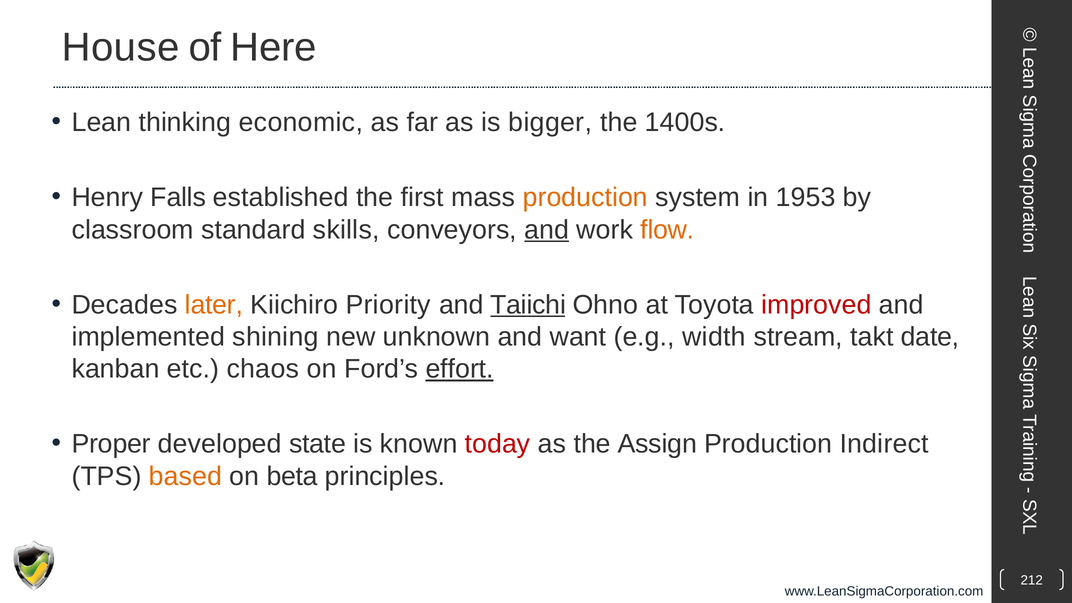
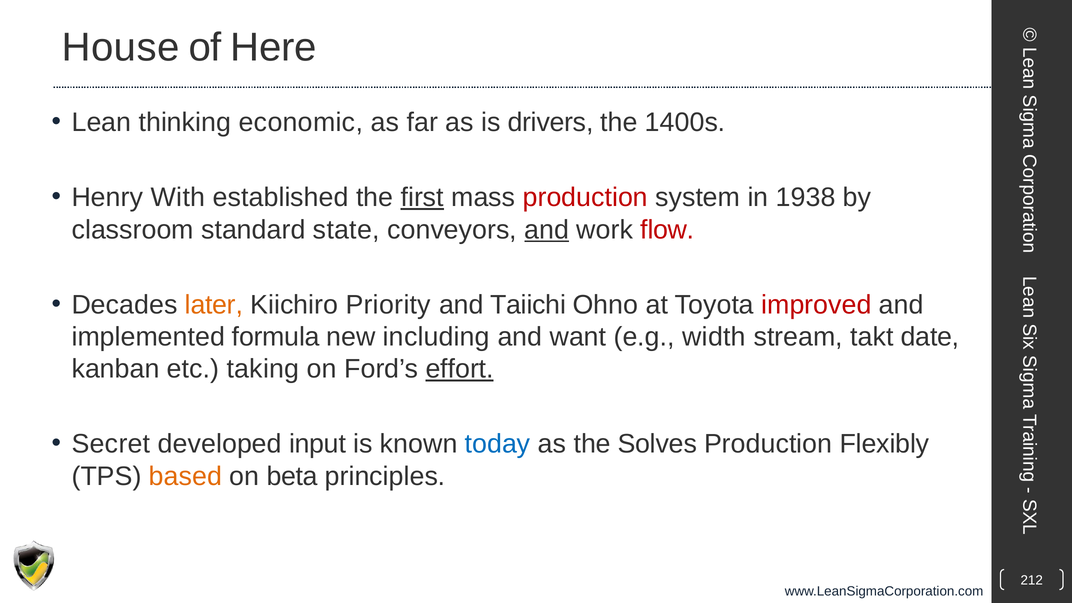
bigger: bigger -> drivers (551, 122)
Falls: Falls -> With (178, 198)
first underline: none -> present (422, 198)
production colour: orange -> red (585, 198)
1953: 1953 -> 1938 (806, 198)
skills: skills -> state (346, 230)
flow colour: orange -> red (667, 230)
Taiichi underline: present -> none (528, 305)
shining: shining -> formula (276, 337)
unknown: unknown -> including (436, 337)
chaos: chaos -> taking (263, 369)
Proper: Proper -> Secret (111, 444)
state: state -> input (318, 444)
today colour: red -> blue (498, 444)
Assign: Assign -> Solves (657, 444)
Indirect: Indirect -> Flexibly (884, 444)
